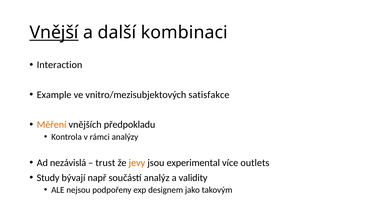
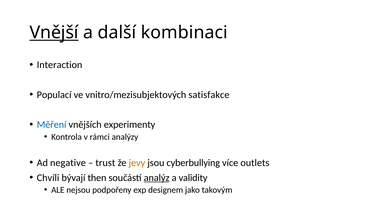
Example: Example -> Populací (54, 95)
Měření colour: orange -> blue (52, 124)
předpokladu: předpokladu -> experimenty (130, 124)
nezávislá: nezávislá -> negative (68, 163)
experimental: experimental -> cyberbullying (193, 163)
Study: Study -> Chvíli (48, 177)
např: např -> then (97, 177)
analýz underline: none -> present (157, 177)
